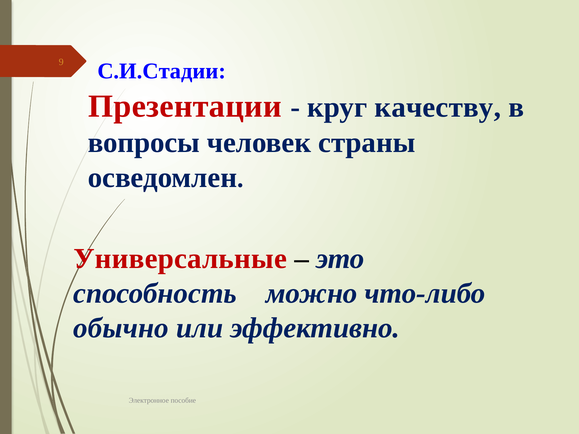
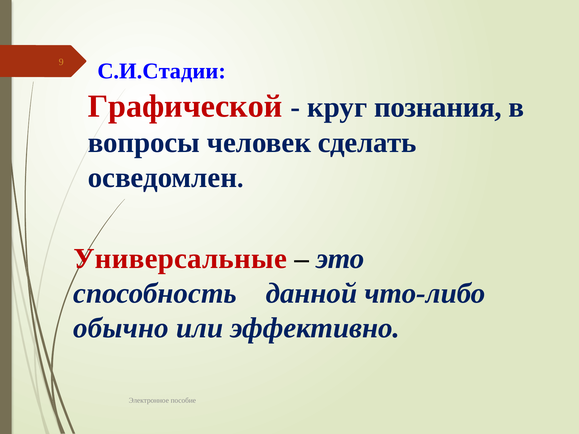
Презентации: Презентации -> Графической (185, 106)
качеству: качеству -> познания (438, 107)
страны: страны -> сделать (367, 143)
можно: можно -> данной (311, 293)
